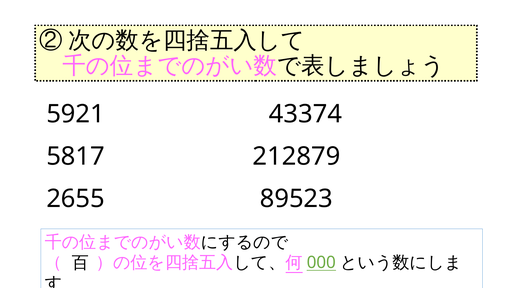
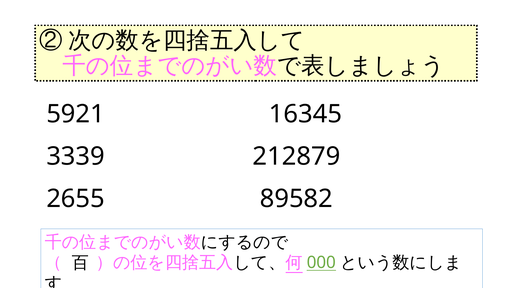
43374: 43374 -> 16345 (306, 114)
5817: 5817 -> 3339 (76, 156)
89523: 89523 -> 89582 (296, 199)
